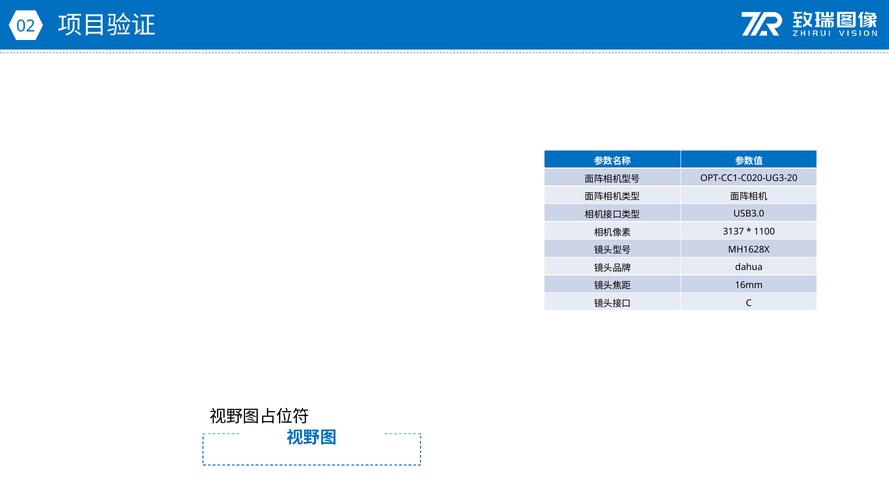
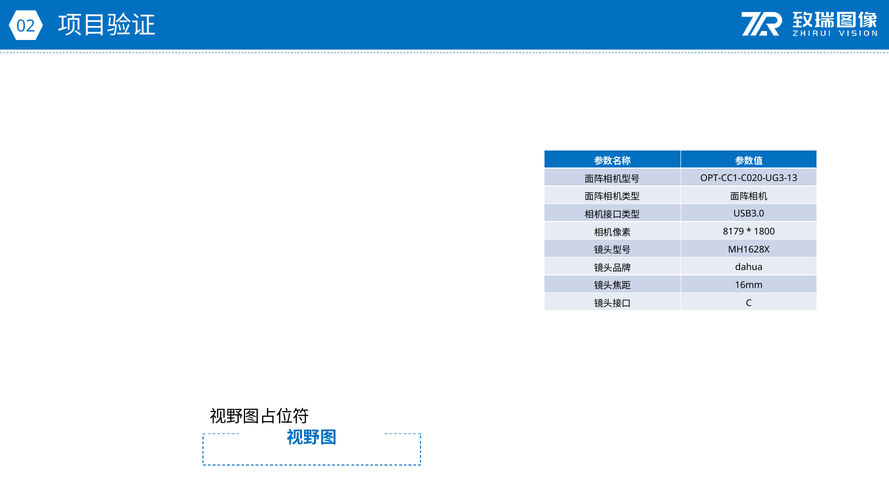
OPT-CC1-C020-UG3-20: OPT-CC1-C020-UG3-20 -> OPT-CC1-C020-UG3-13 (749, 178)
3137: 3137 -> 8179 (733, 232)
1100: 1100 -> 1800 (764, 232)
